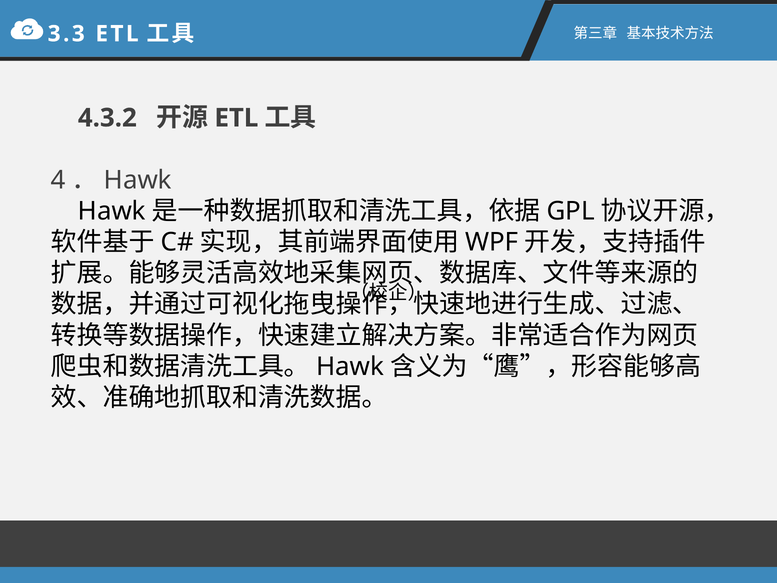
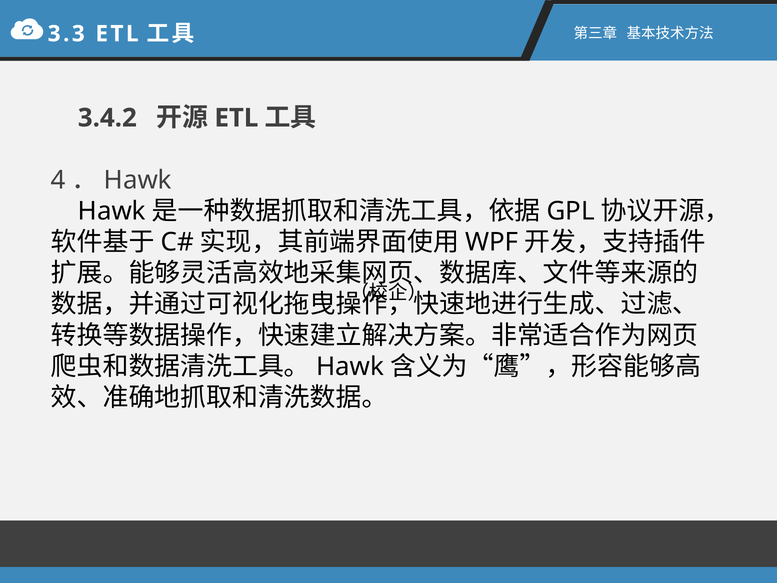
4.3.2: 4.3.2 -> 3.4.2 (107, 118)
